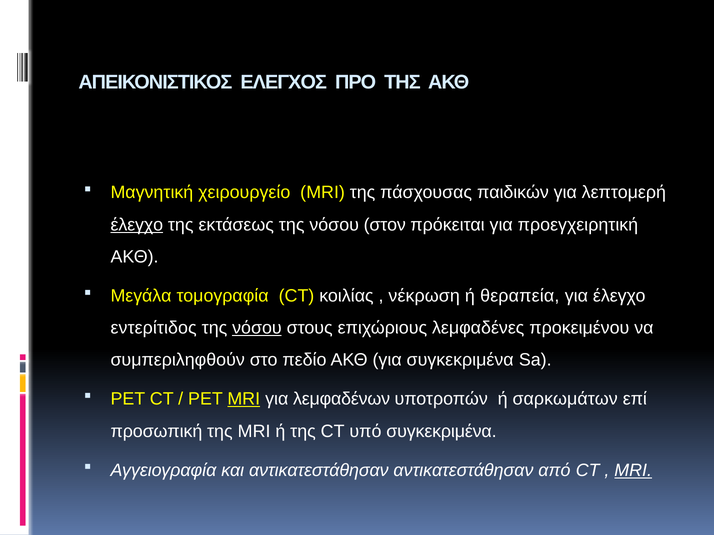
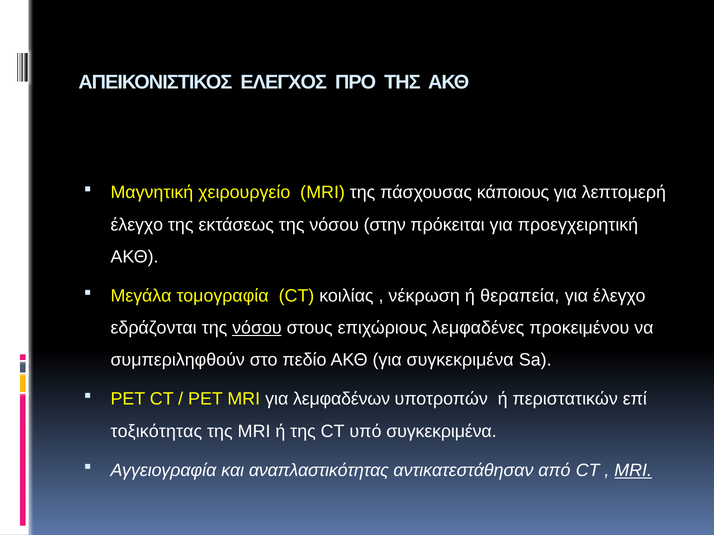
παιδικών: παιδικών -> κάποιους (513, 193)
έλεγχο underline: present -> none (137, 225)
στον: στον -> στην (385, 225)
εντερίτιδος: εντερίτιδος -> εδράζονται (154, 328)
MRI underline: present -> none (244, 399)
σαρκωμάτων: σαρκωμάτων -> περιστατικών (565, 399)
προσωπική: προσωπική -> τοξικότητας (156, 432)
και αντικατεστάθησαν: αντικατεστάθησαν -> αναπλαστικότητας (319, 471)
